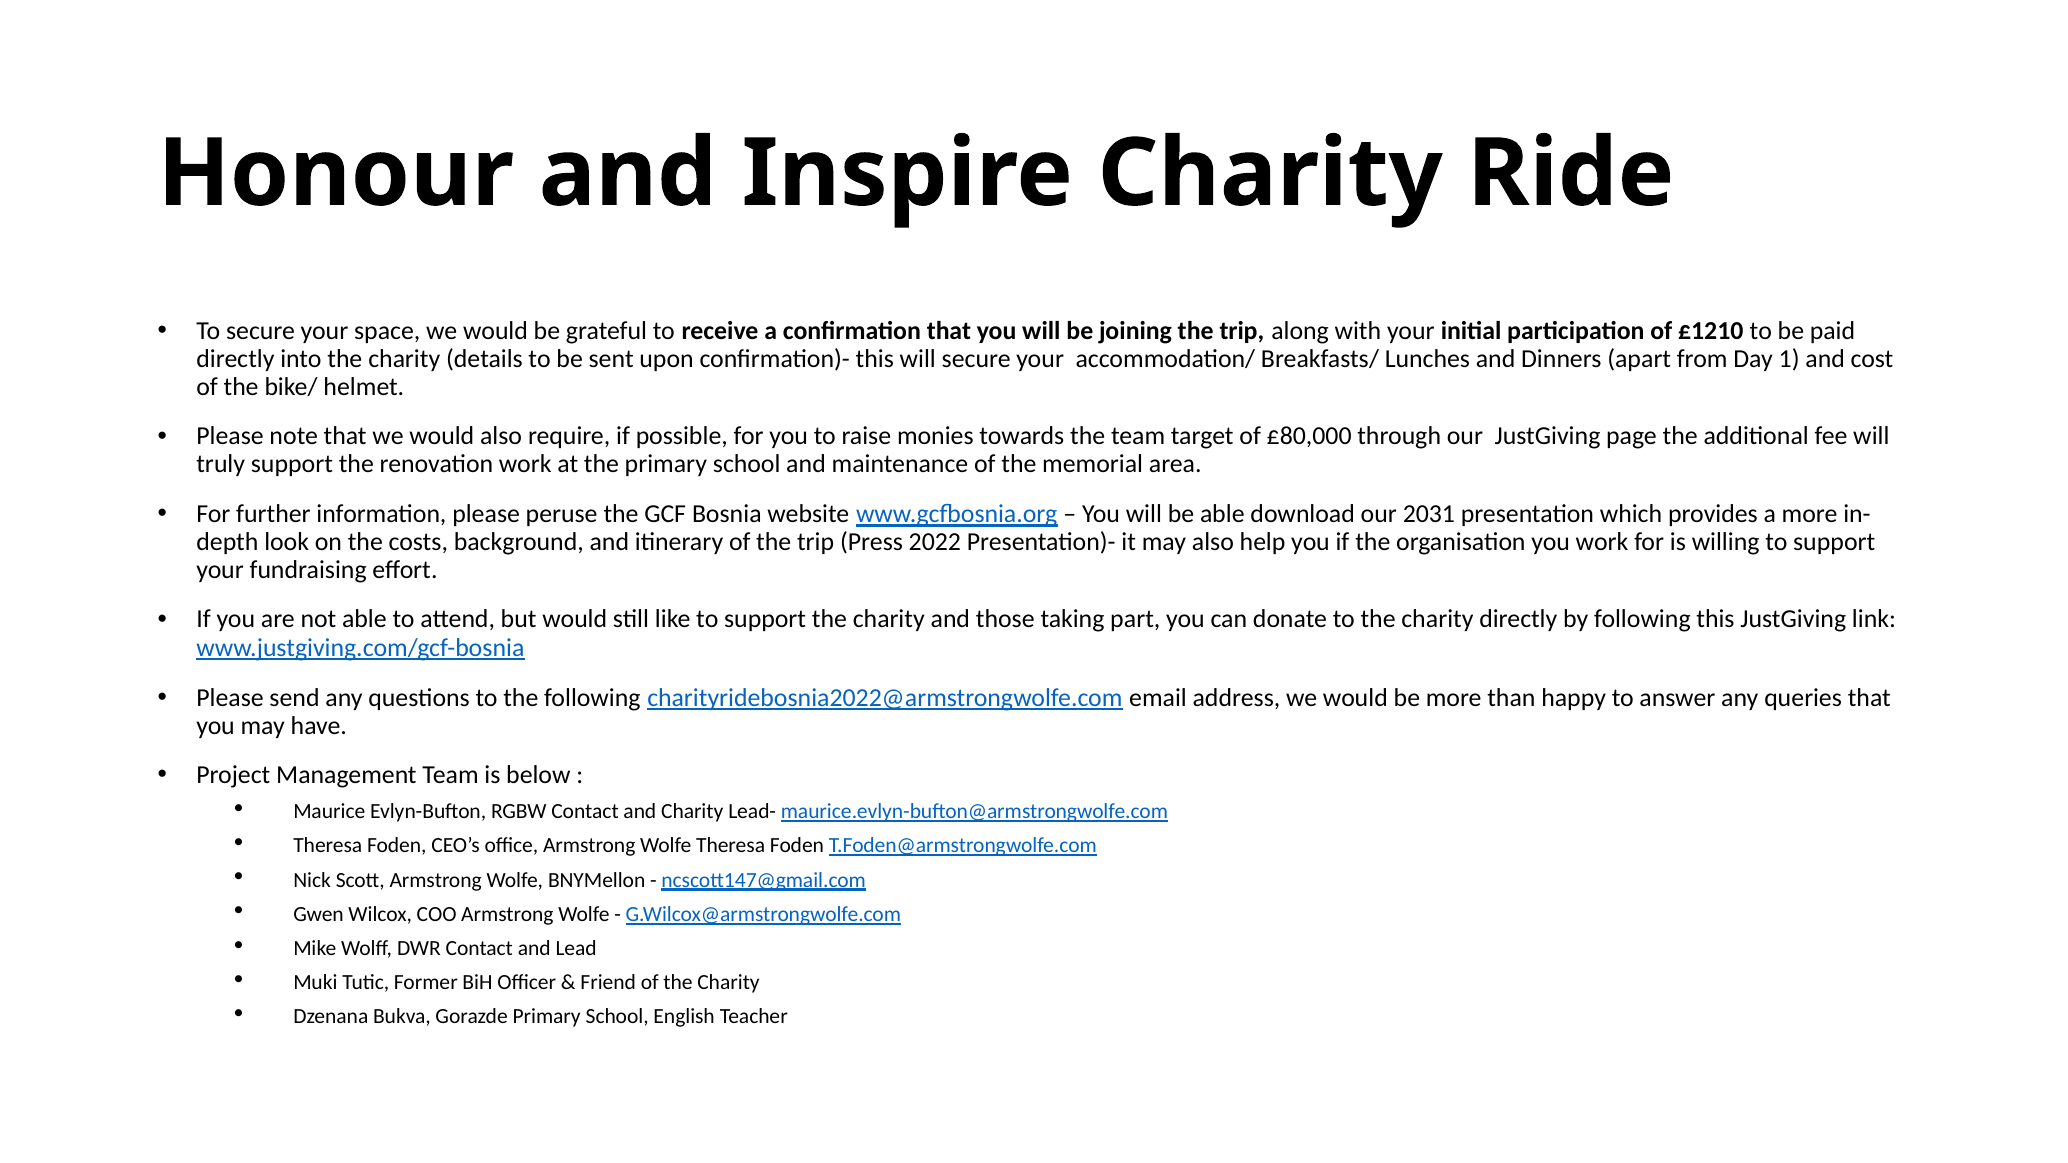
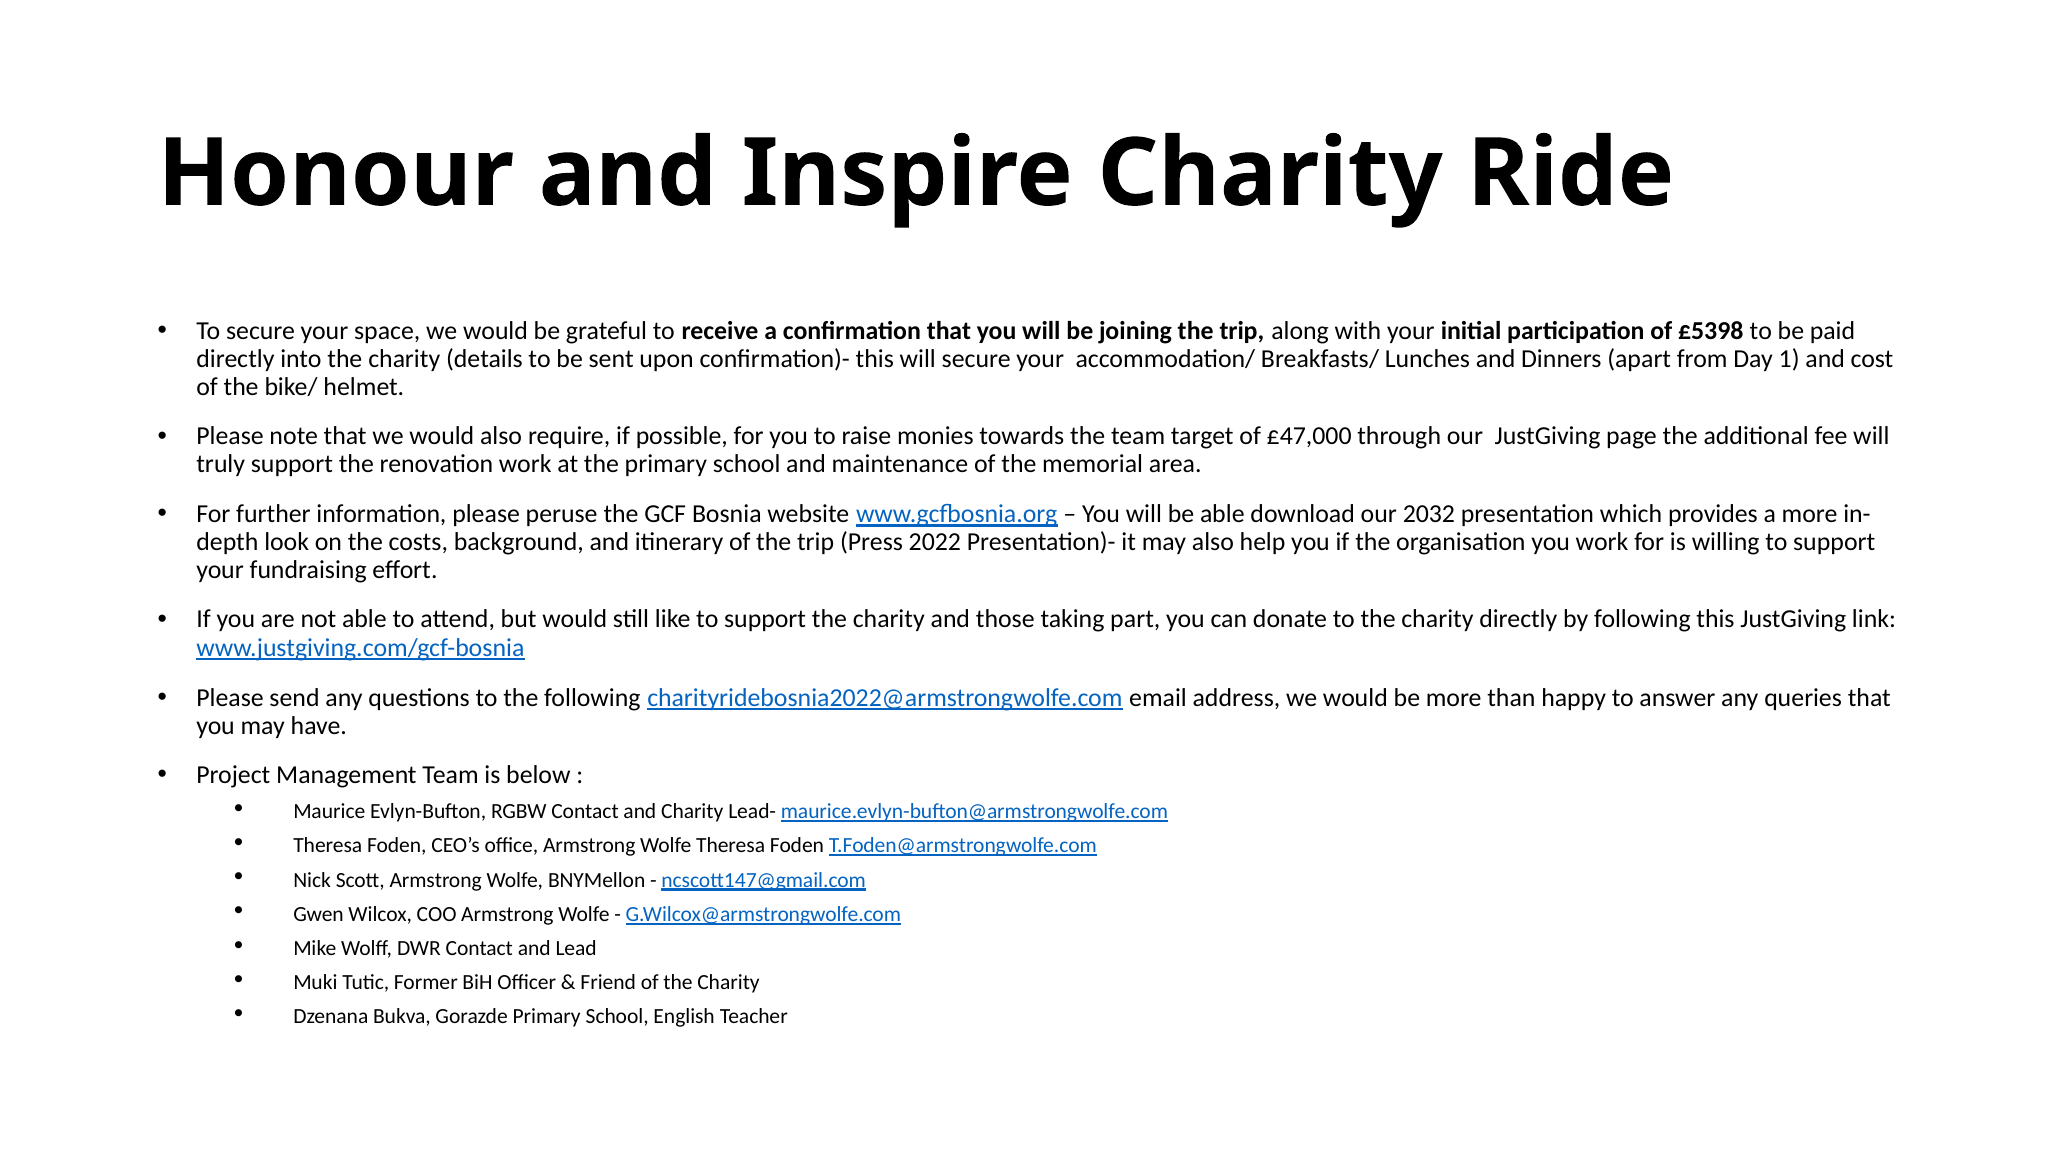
£1210: £1210 -> £5398 (1711, 331)
£80,000: £80,000 -> £47,000 (1309, 436)
2031: 2031 -> 2032 (1429, 514)
